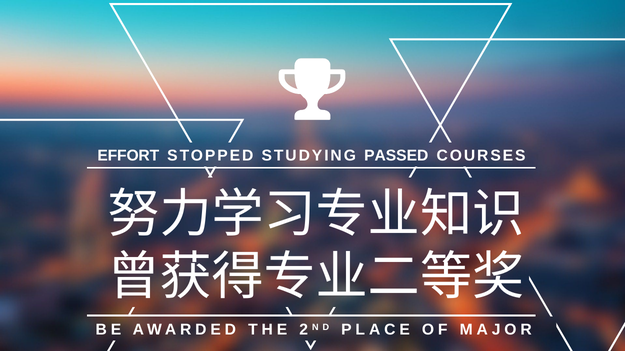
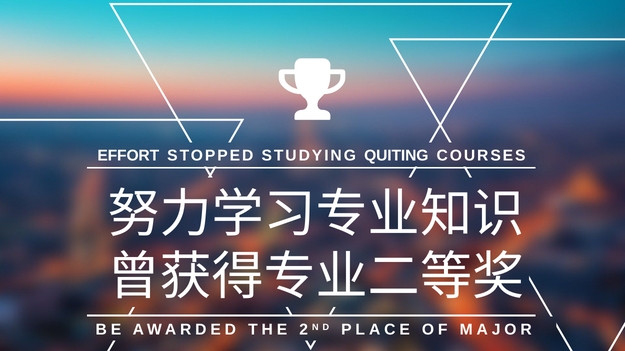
PASSED: PASSED -> QUITING (396, 156)
